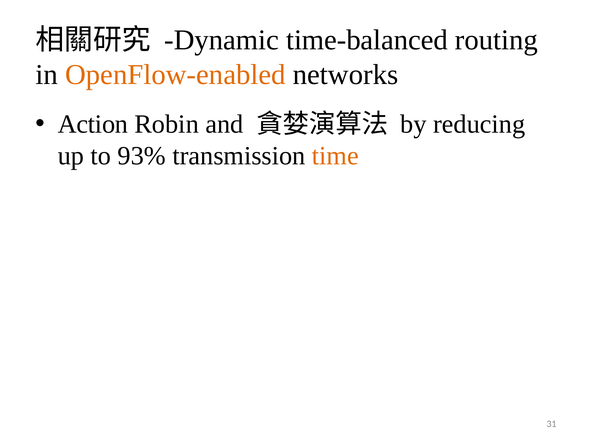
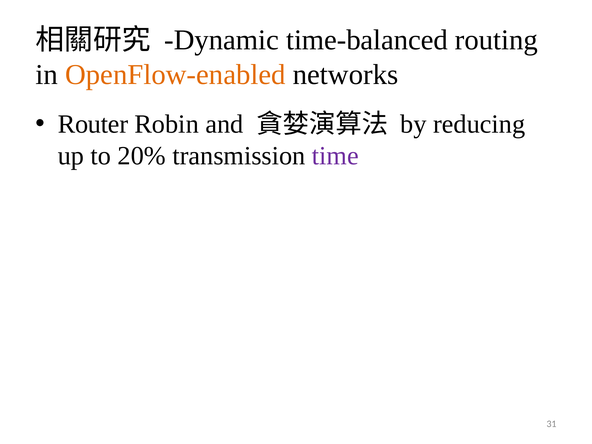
Action: Action -> Router (93, 124)
93%: 93% -> 20% (142, 156)
time colour: orange -> purple (335, 156)
